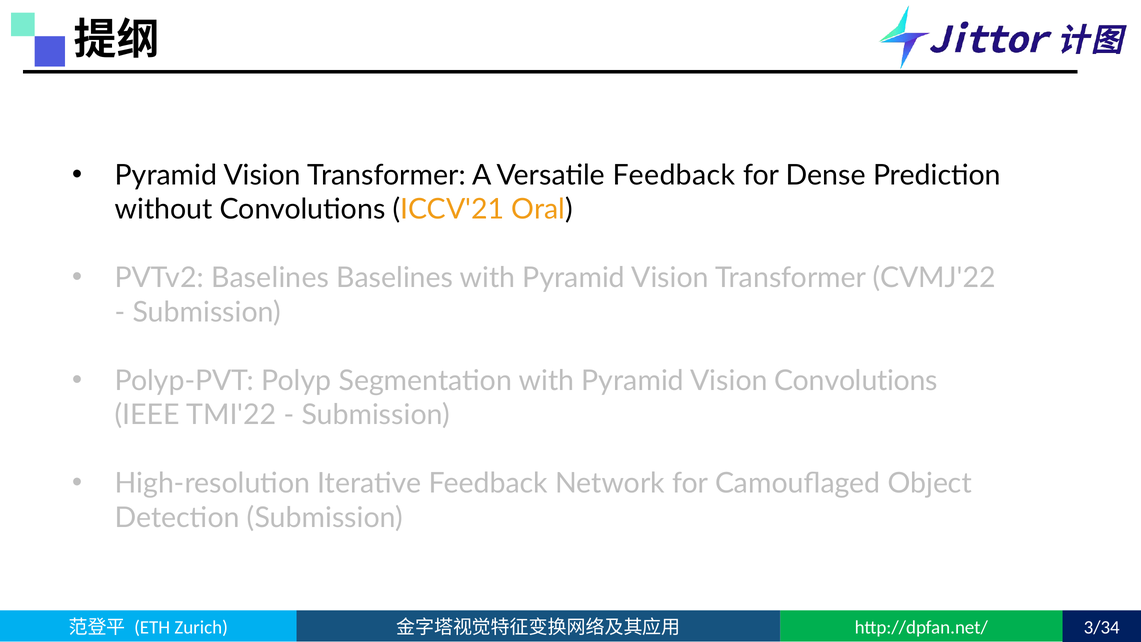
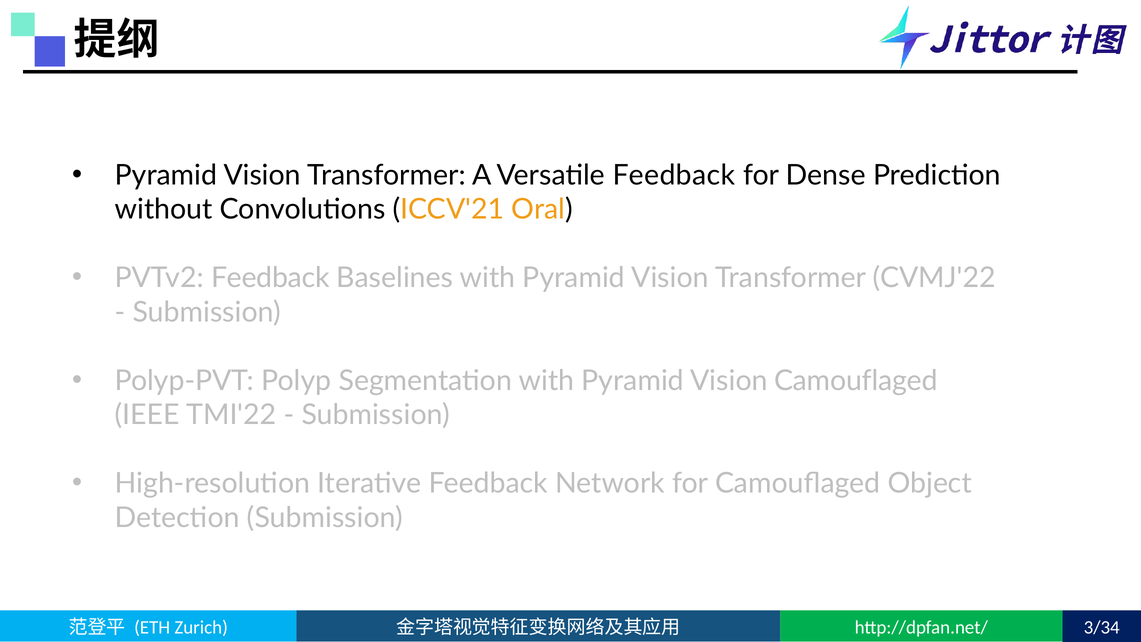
PVTv2 Baselines: Baselines -> Feedback (270, 278)
Vision Convolutions: Convolutions -> Camouflaged (856, 381)
